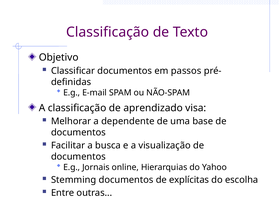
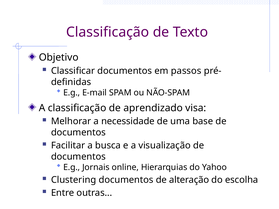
dependente: dependente -> necessidade (128, 121)
Stemming: Stemming -> Clustering (74, 180)
explícitas: explícitas -> alteração (189, 180)
